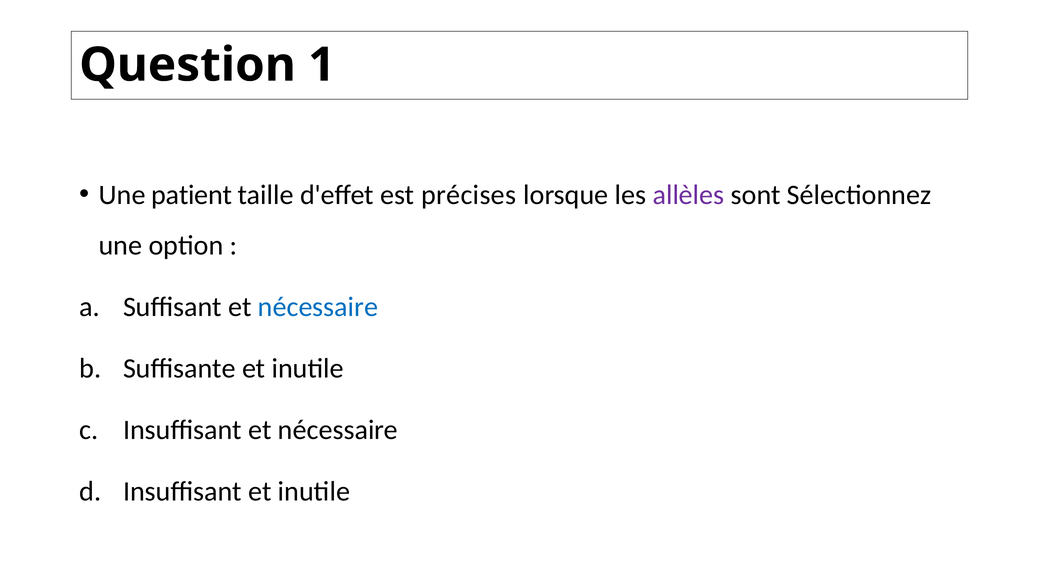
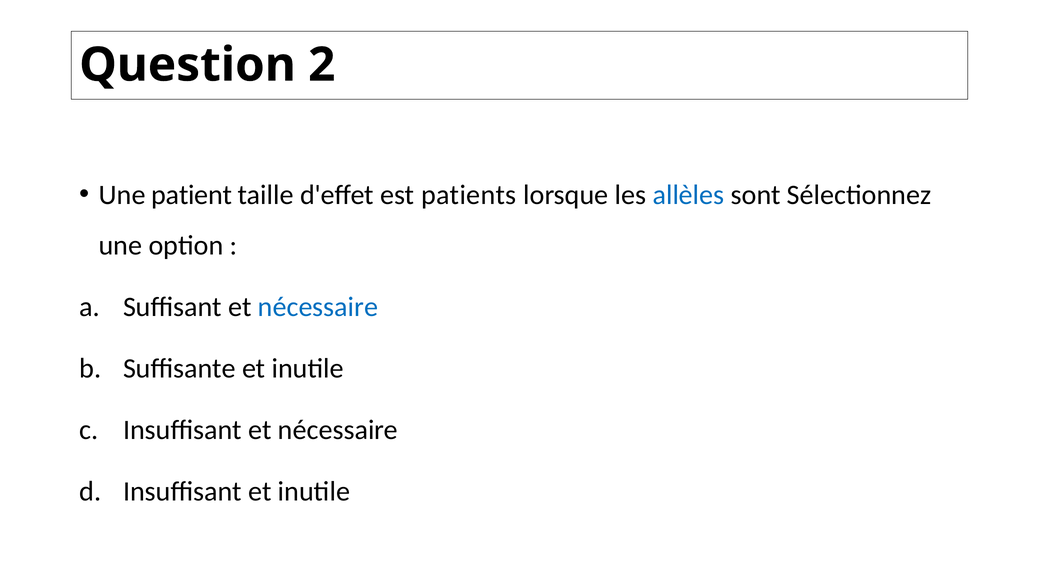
1: 1 -> 2 (322, 65)
précises: précises -> patients (469, 195)
allèles colour: purple -> blue (688, 195)
